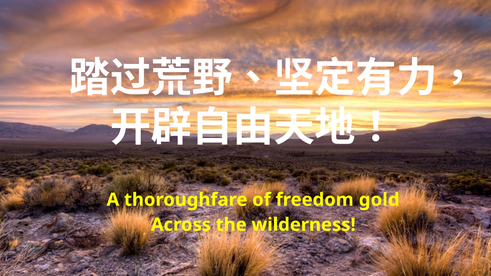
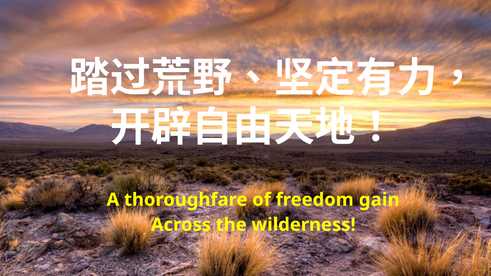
gold: gold -> gain (379, 200)
